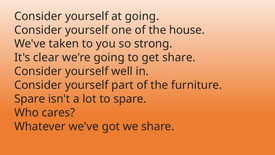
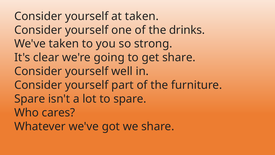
at going: going -> taken (142, 16)
house: house -> drinks (187, 30)
